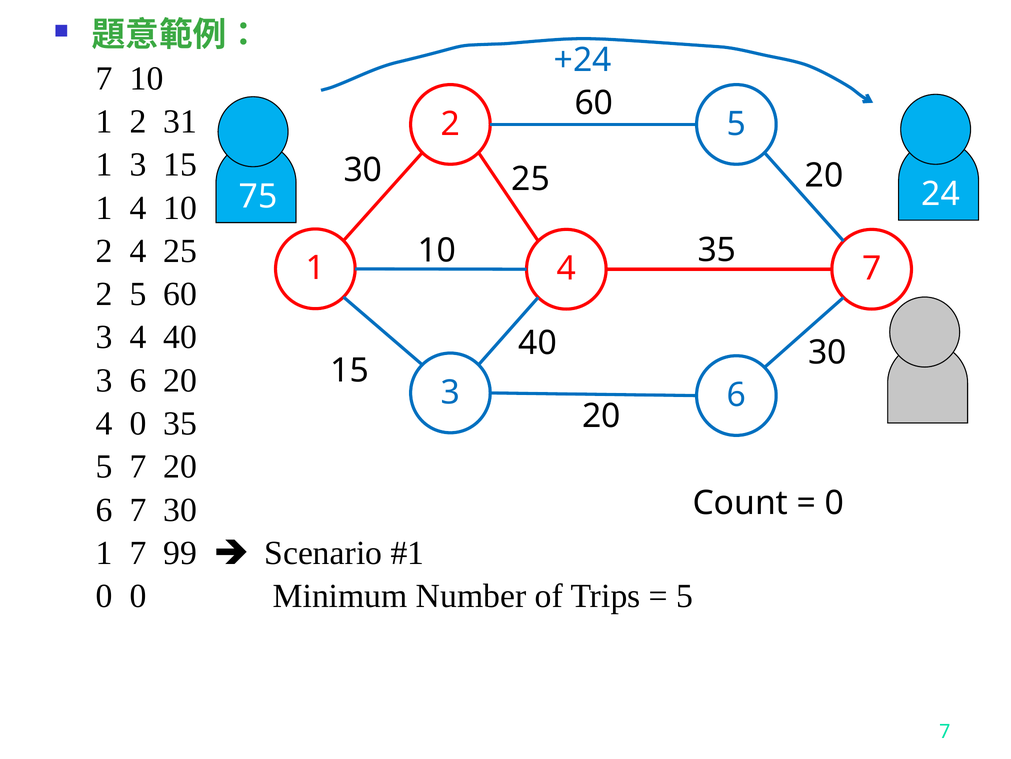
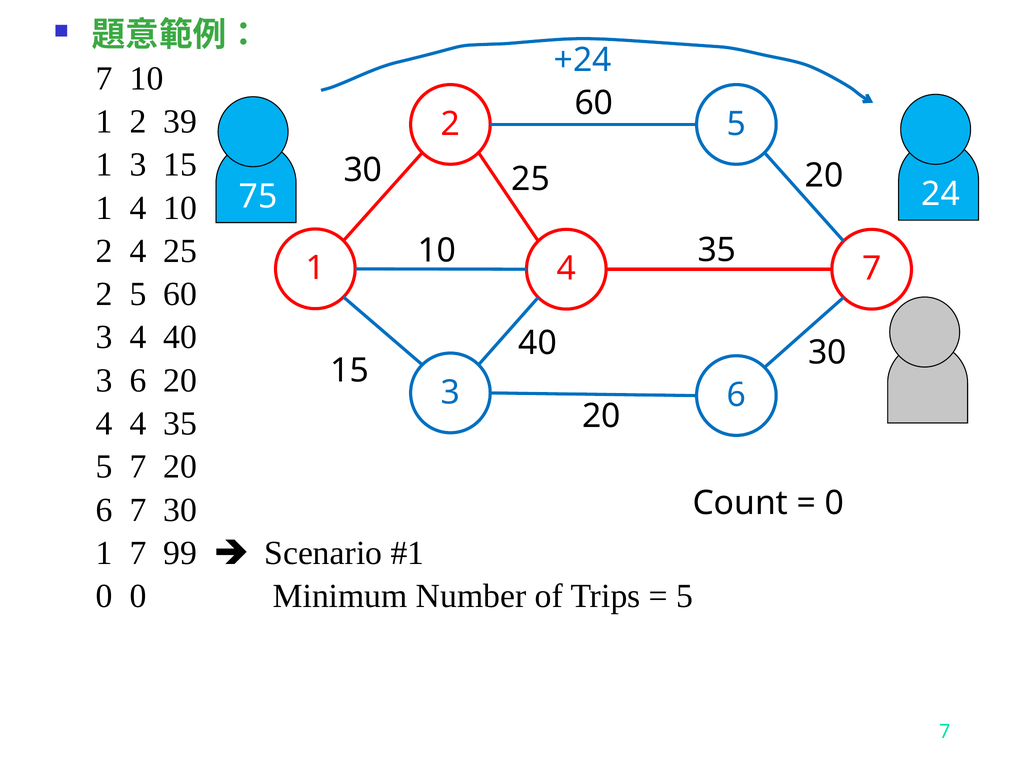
31: 31 -> 39 (180, 121)
4 0: 0 -> 4 (138, 423)
